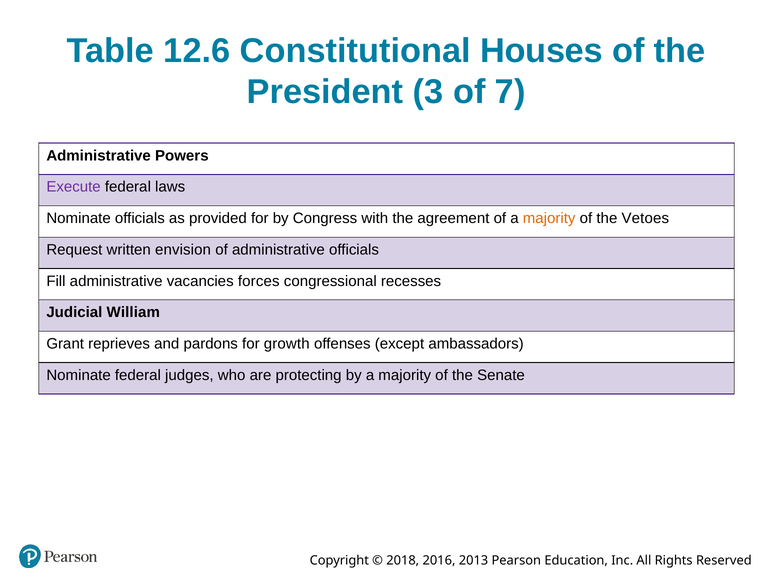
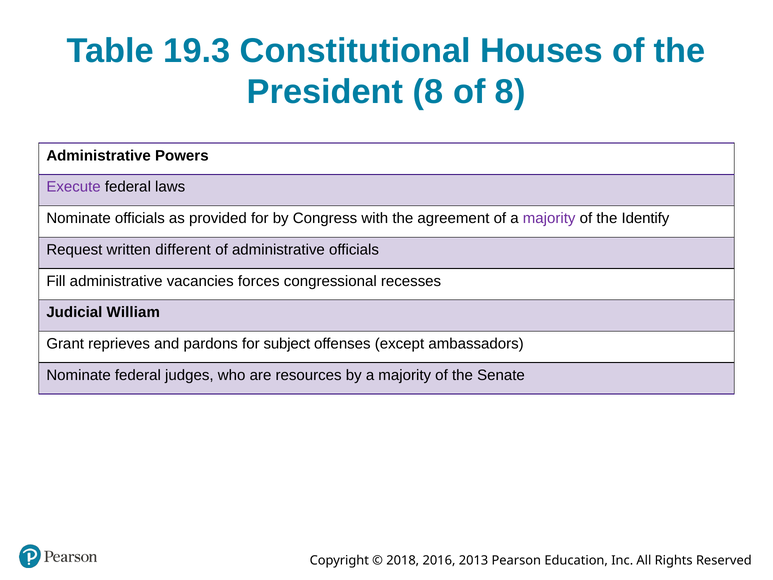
12.6: 12.6 -> 19.3 (197, 51)
President 3: 3 -> 8 (428, 92)
of 7: 7 -> 8 (510, 92)
majority colour: orange -> purple (549, 218)
Vetoes: Vetoes -> Identify (645, 218)
envision: envision -> different (183, 250)
growth: growth -> subject (287, 344)
protecting: protecting -> resources (309, 375)
